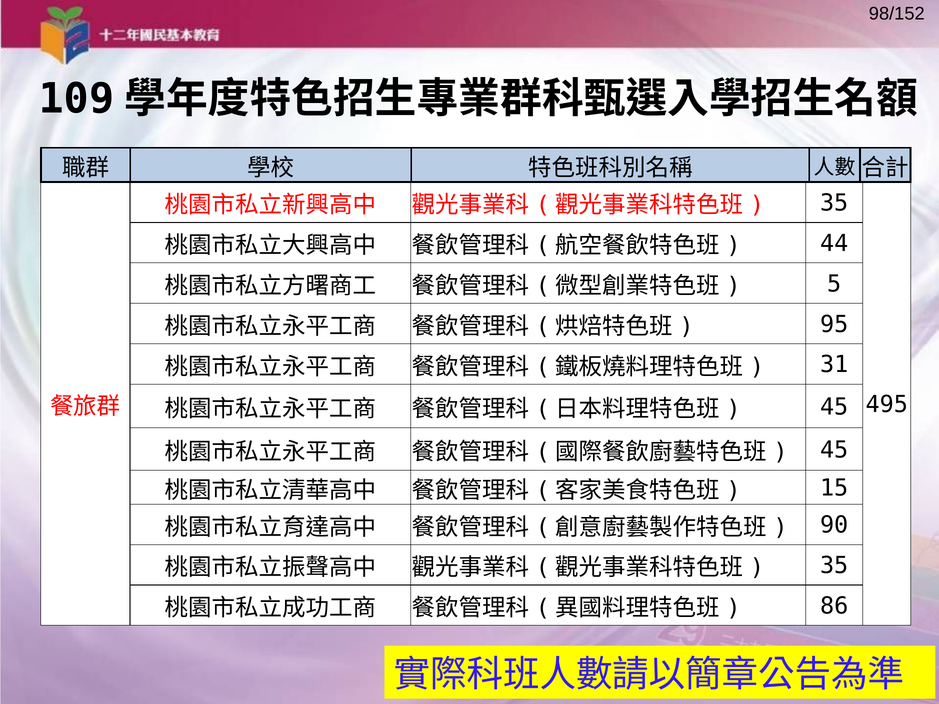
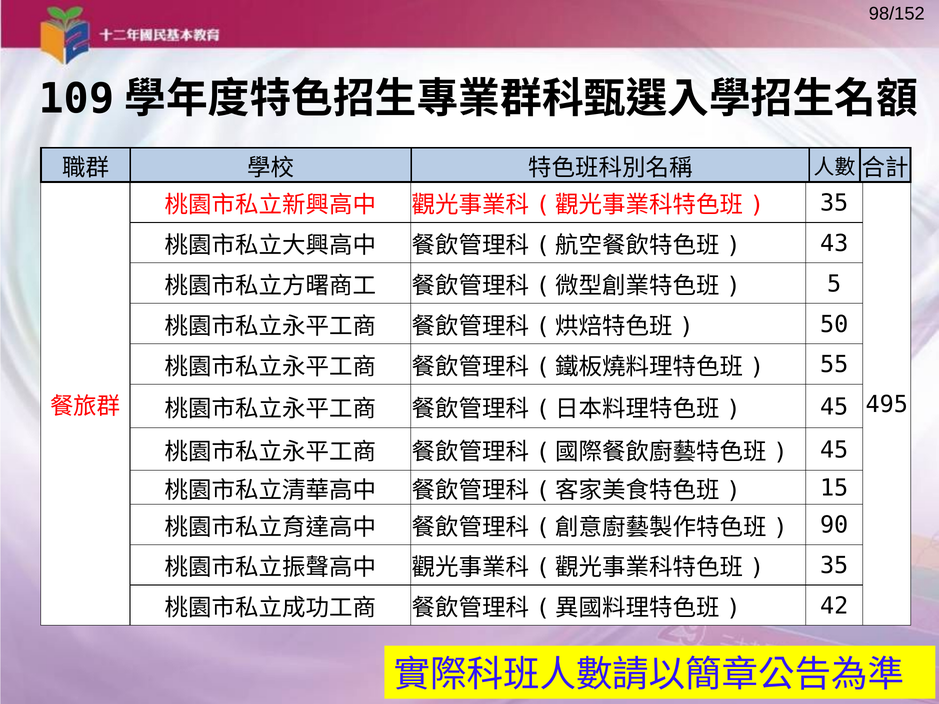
44: 44 -> 43 (834, 244)
95: 95 -> 50 (834, 324)
31: 31 -> 55 (834, 365)
86: 86 -> 42 (834, 606)
